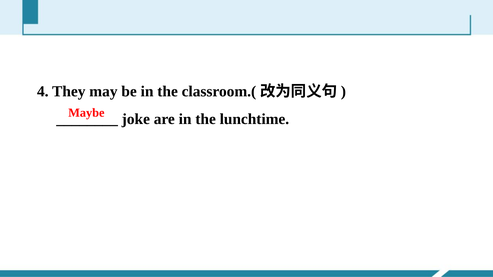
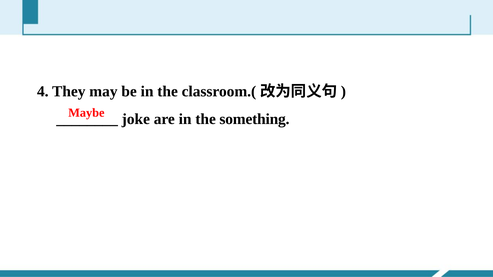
lunchtime: lunchtime -> something (254, 119)
